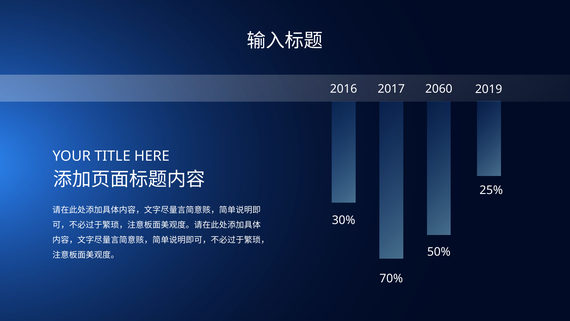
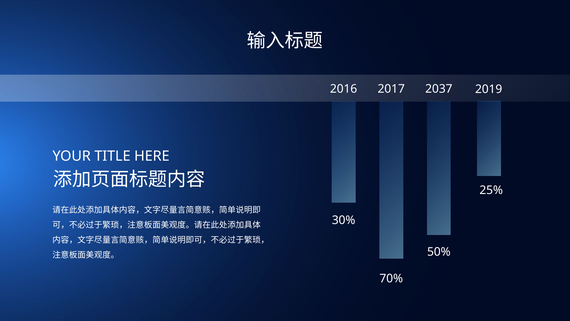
2060: 2060 -> 2037 (439, 89)
